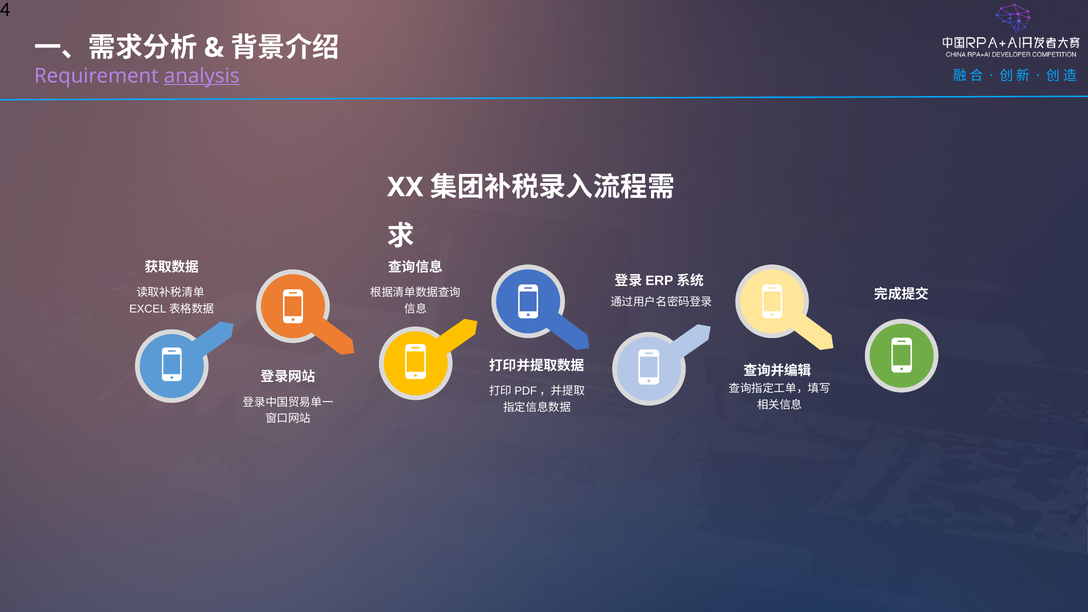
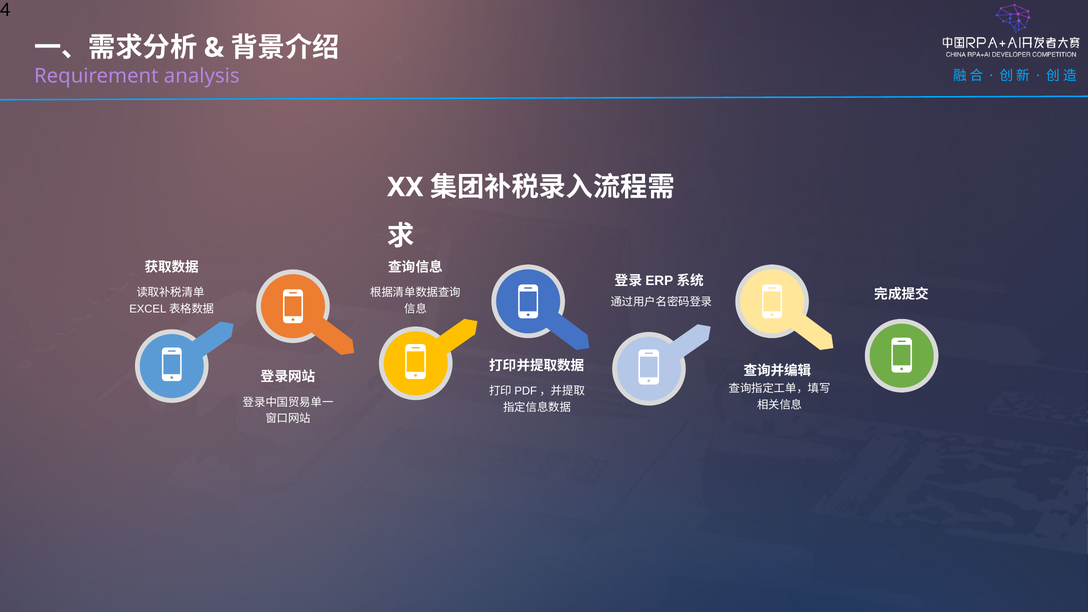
analysis underline: present -> none (202, 76)
